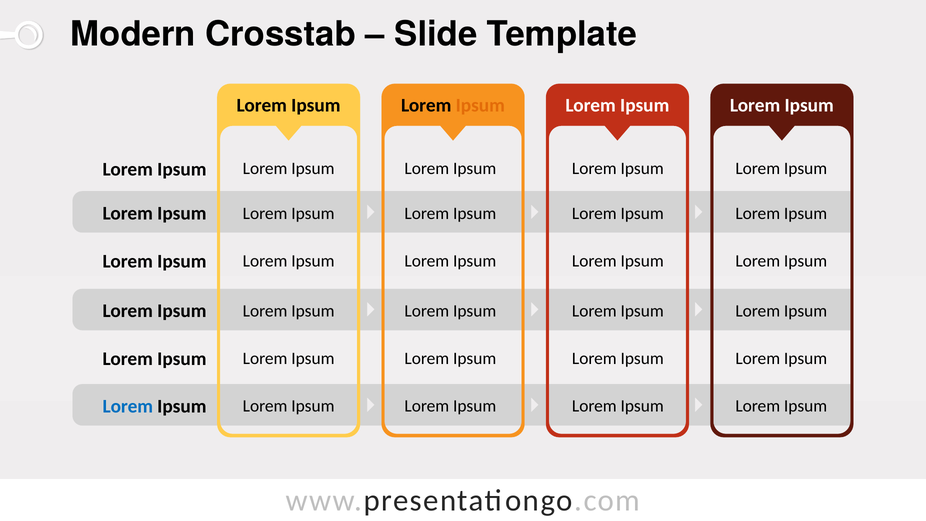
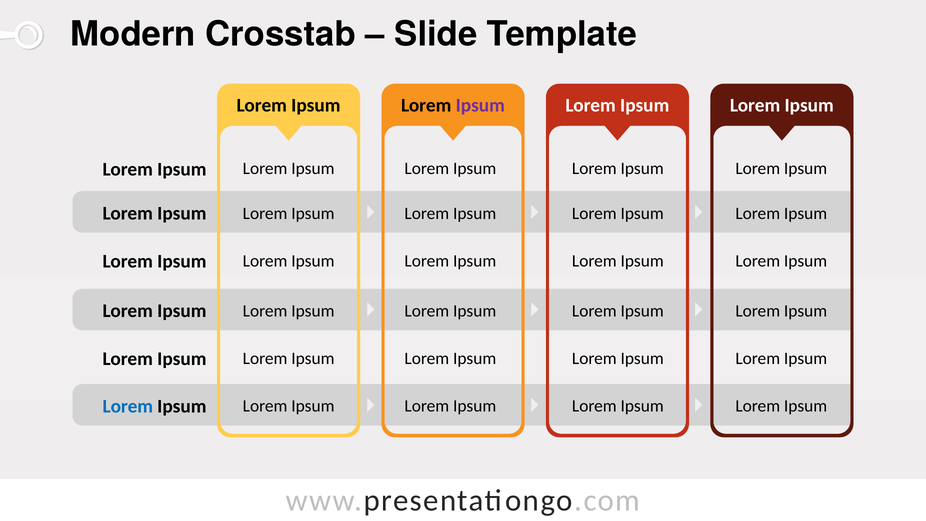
Ipsum colour: orange -> purple (480, 106)
